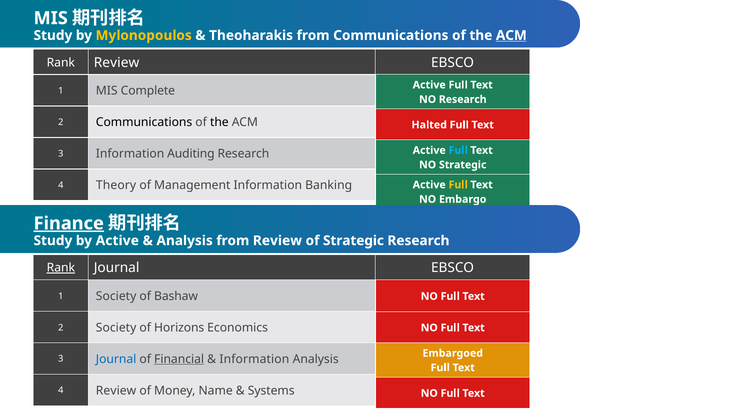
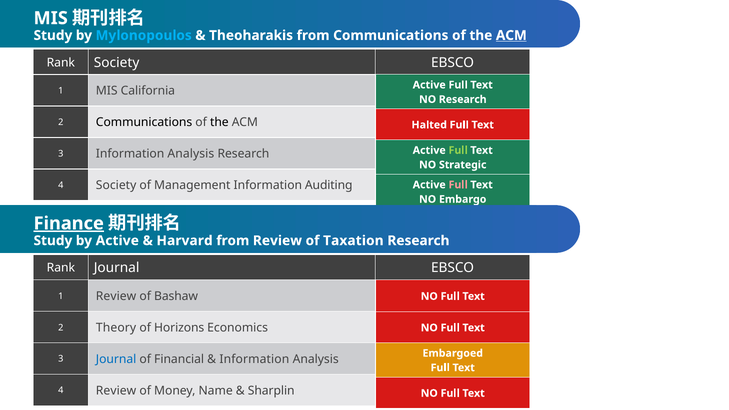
Mylonopoulos colour: yellow -> light blue (144, 35)
Rank Review: Review -> Society (117, 63)
Complete: Complete -> California (148, 91)
Full colour: light blue -> light green (458, 150)
3 Information Auditing: Auditing -> Analysis (191, 154)
4 Theory: Theory -> Society (116, 185)
Banking: Banking -> Auditing (329, 185)
Full colour: yellow -> pink (458, 185)
Analysis: Analysis -> Harvard (185, 241)
of Strategic: Strategic -> Taxation (353, 241)
Rank underline: present -> none (61, 268)
1 Society: Society -> Review (116, 296)
2 Society: Society -> Theory (116, 328)
Financial underline: present -> none (179, 359)
Systems: Systems -> Sharplin (271, 391)
